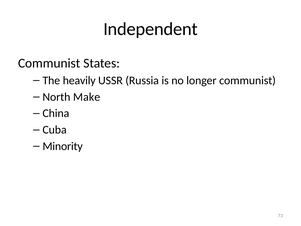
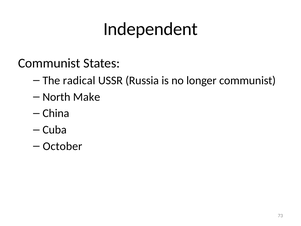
heavily: heavily -> radical (79, 80)
Minority: Minority -> October (62, 146)
